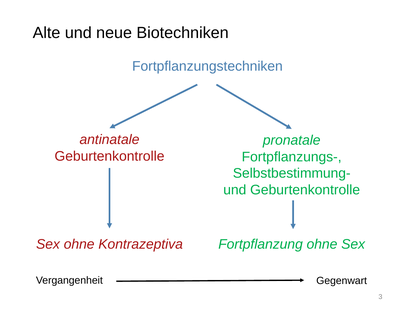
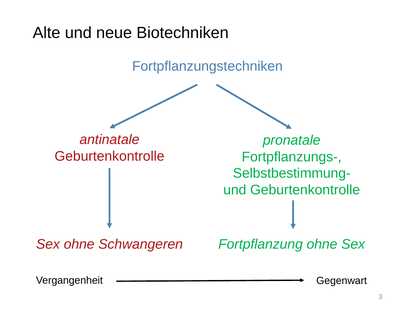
Kontrazeptiva: Kontrazeptiva -> Schwangeren (141, 244)
